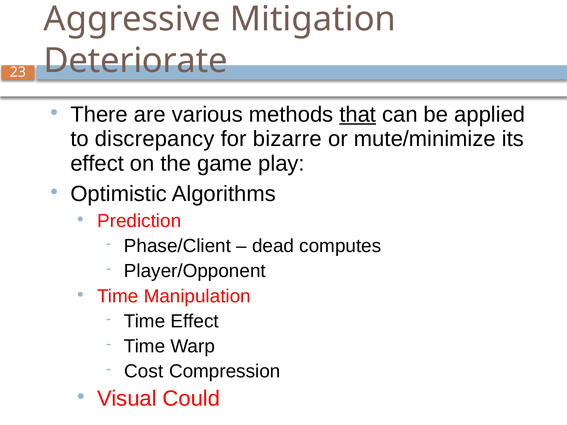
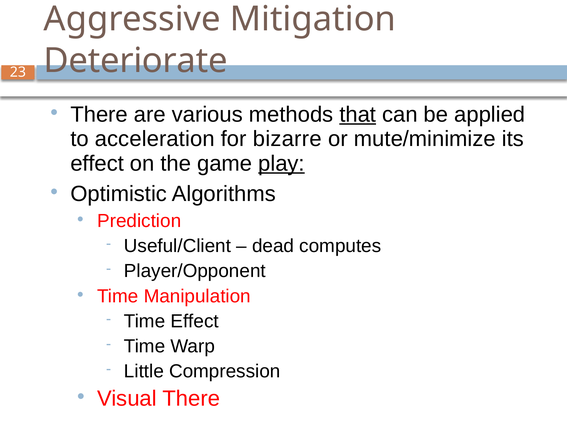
discrepancy: discrepancy -> acceleration (155, 139)
play underline: none -> present (282, 164)
Phase/Client: Phase/Client -> Useful/Client (178, 246)
Cost: Cost -> Little (144, 372)
Visual Could: Could -> There (191, 399)
